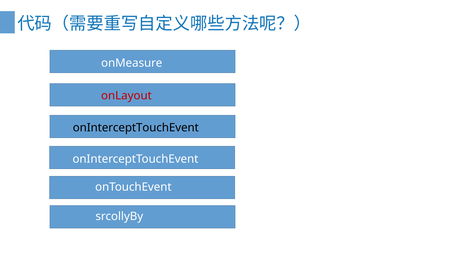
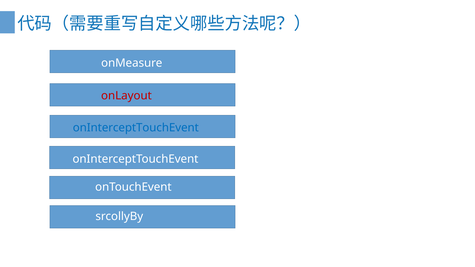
onInterceptTouchEvent colour: black -> blue (136, 128)
